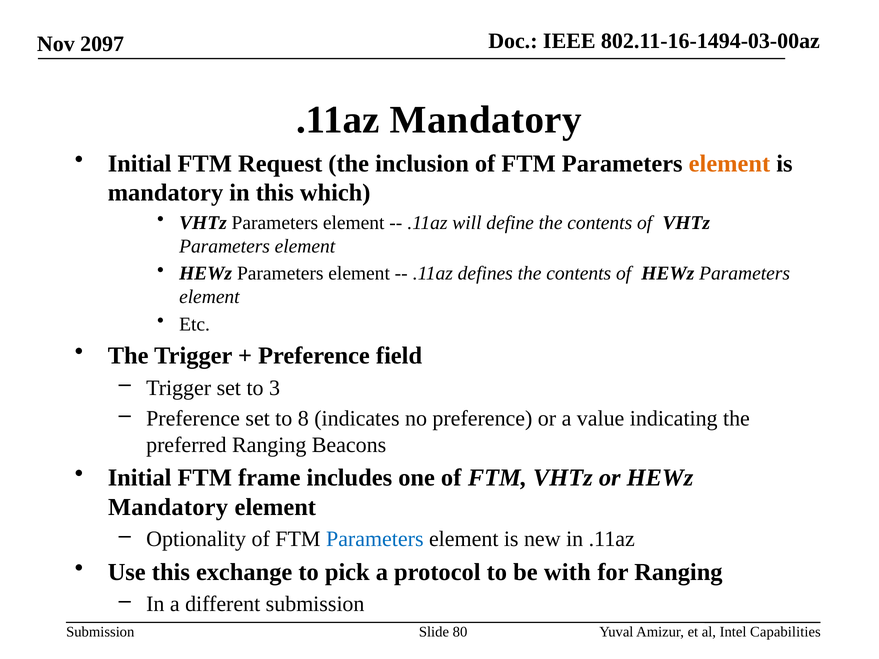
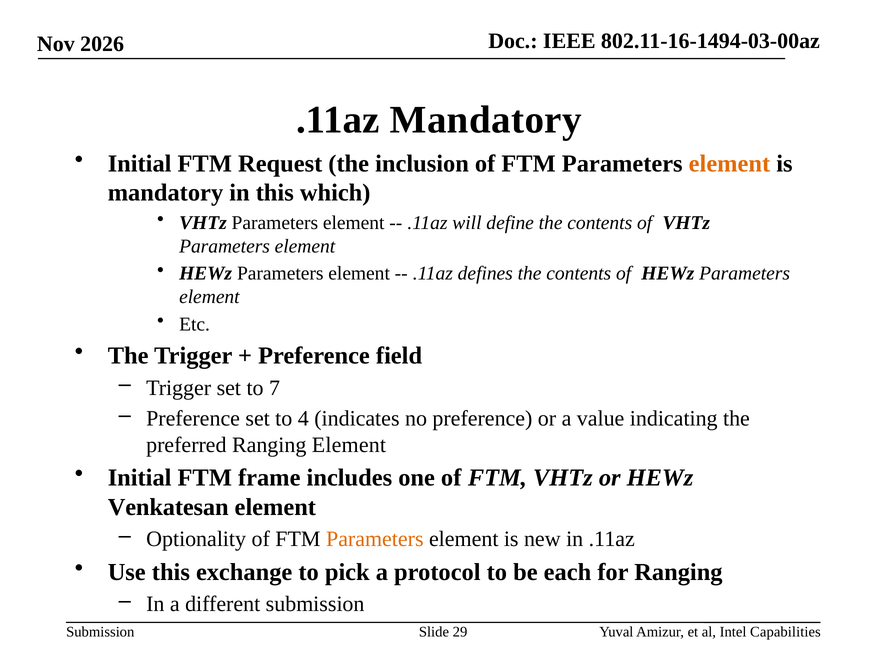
2097: 2097 -> 2026 (102, 44)
3: 3 -> 7 (275, 388)
8: 8 -> 4 (303, 419)
Ranging Beacons: Beacons -> Element (349, 445)
Mandatory: Mandatory -> Venkatesan (168, 507)
Parameters colour: blue -> orange (375, 539)
with: with -> each (567, 572)
80: 80 -> 29 (460, 632)
